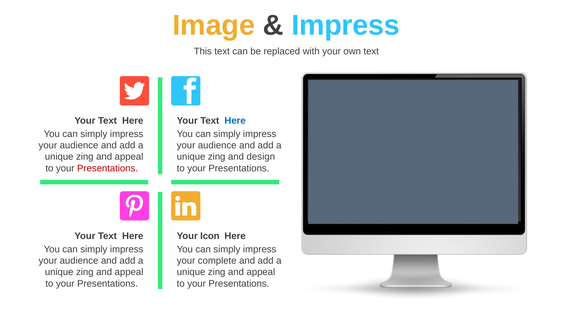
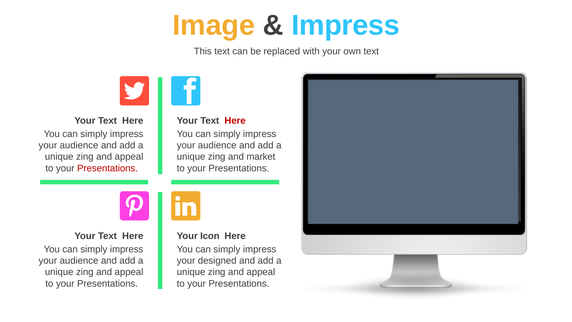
Here colour: blue -> red (235, 121)
design: design -> market (261, 157)
complete: complete -> designed (217, 261)
